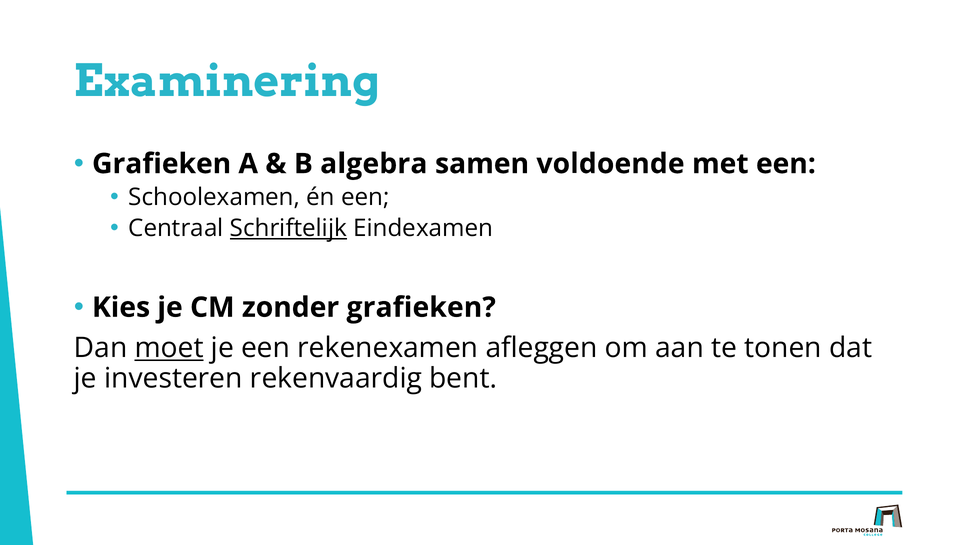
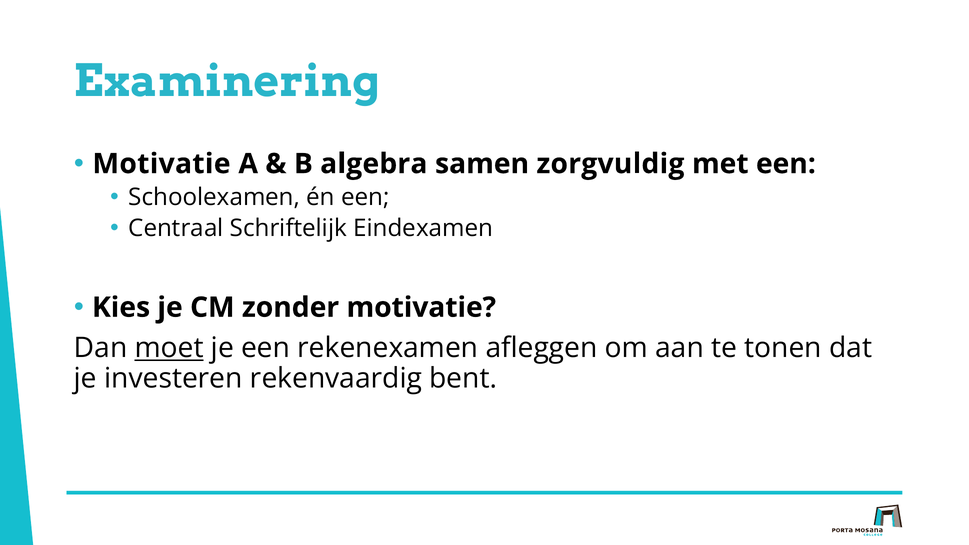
Grafieken: Grafieken -> Motivatie (161, 164)
voldoende: voldoende -> zorgvuldig (610, 164)
Schriftelijk underline: present -> none (288, 228)
zonder grafieken: grafieken -> motivatie (421, 307)
